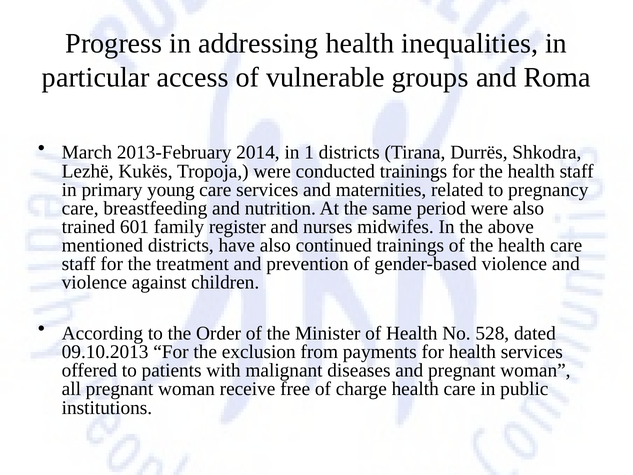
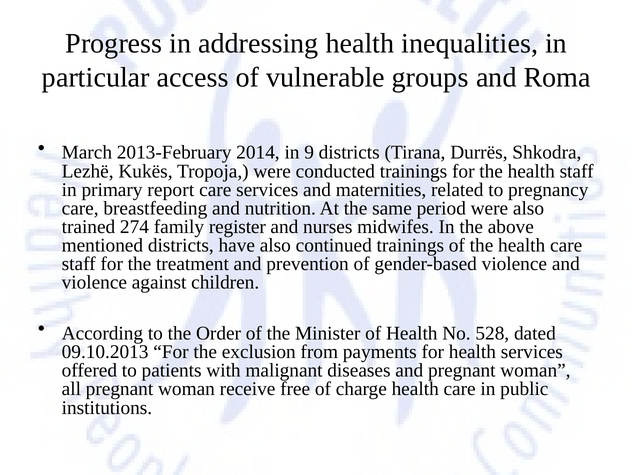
1: 1 -> 9 (309, 152)
young: young -> report (171, 190)
601: 601 -> 274 (134, 227)
